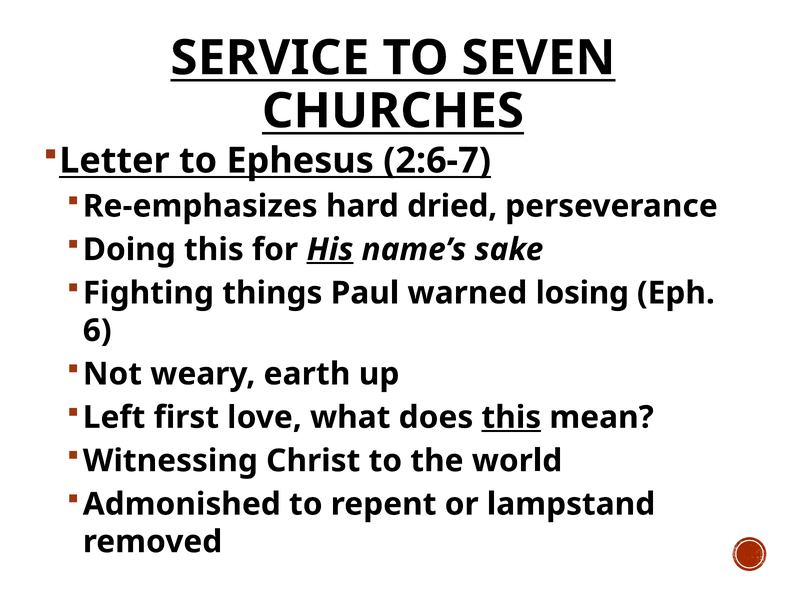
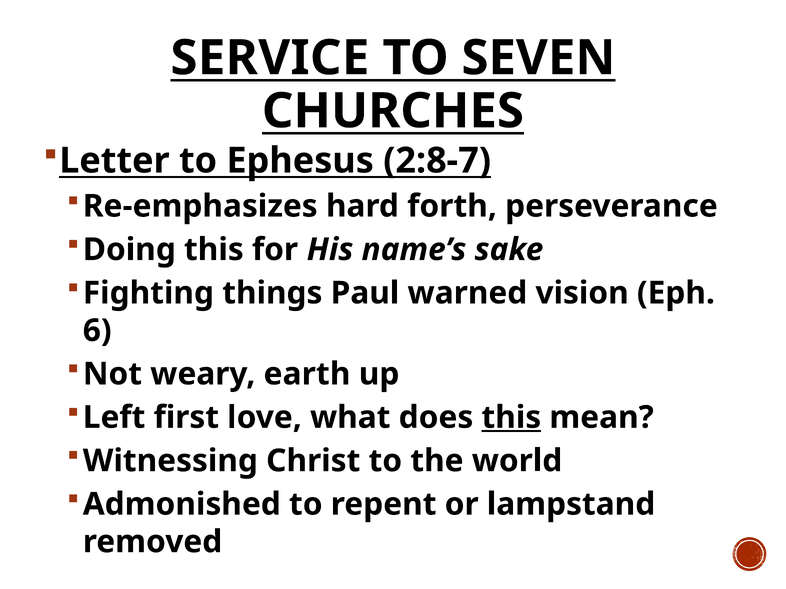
2:6-7: 2:6-7 -> 2:8-7 (437, 161)
dried: dried -> forth (452, 206)
His underline: present -> none (330, 250)
losing: losing -> vision (582, 293)
